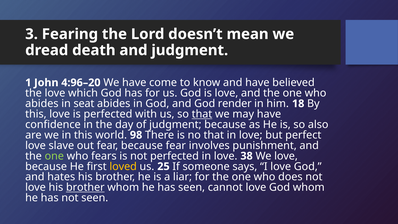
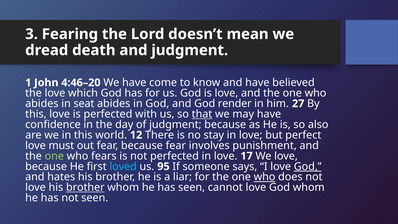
4:96–20: 4:96–20 -> 4:46–20 (81, 83)
18: 18 -> 27 (298, 104)
98: 98 -> 12 (136, 135)
no that: that -> stay (214, 135)
slave: slave -> must (61, 145)
38: 38 -> 17 (247, 156)
loved colour: yellow -> light blue (123, 166)
25: 25 -> 95 (163, 166)
God underline: none -> present (308, 166)
who underline: none -> present (265, 177)
